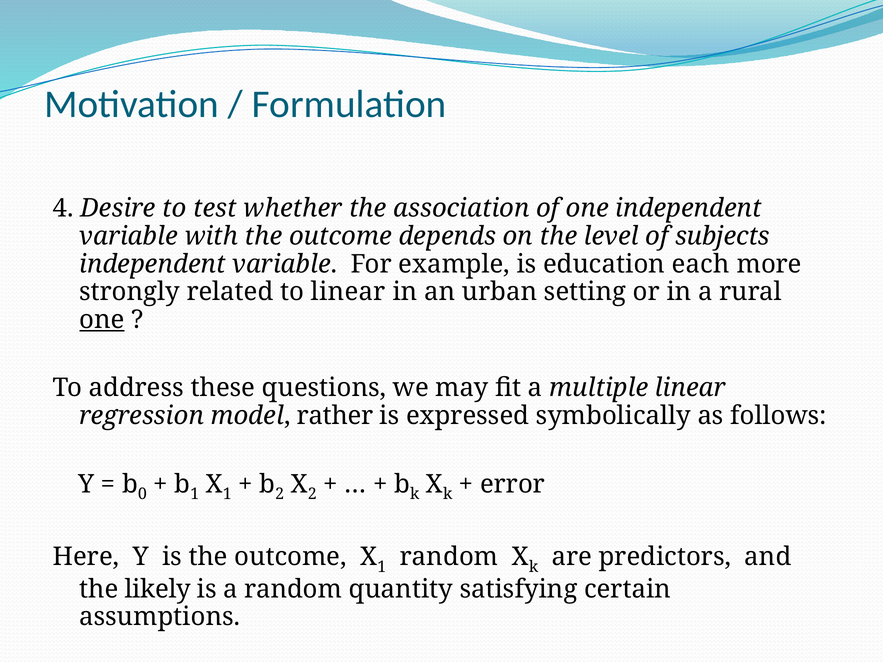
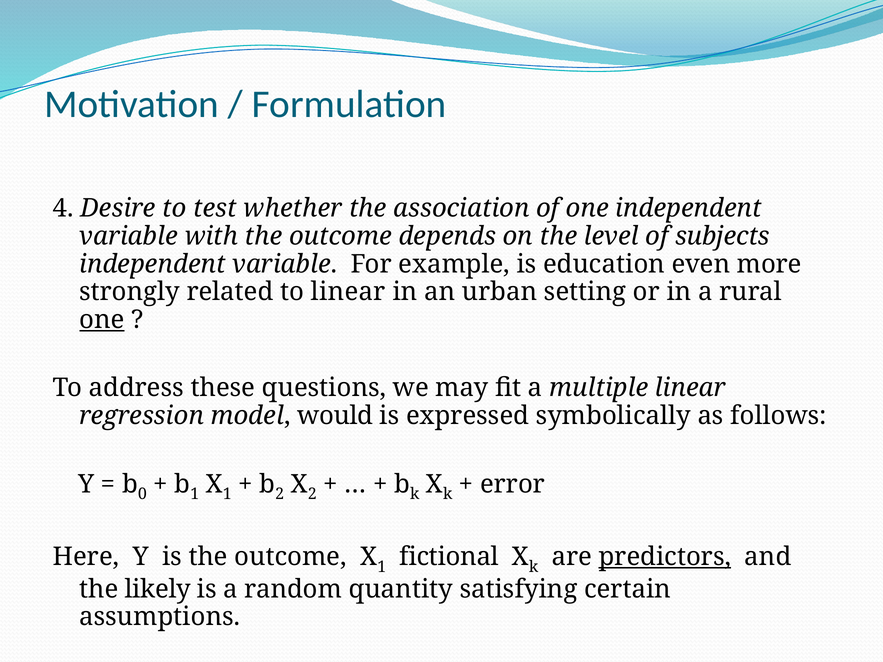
each: each -> even (701, 264)
rather: rather -> would (335, 416)
random: random -> fictional (449, 557)
predictors underline: none -> present (665, 557)
